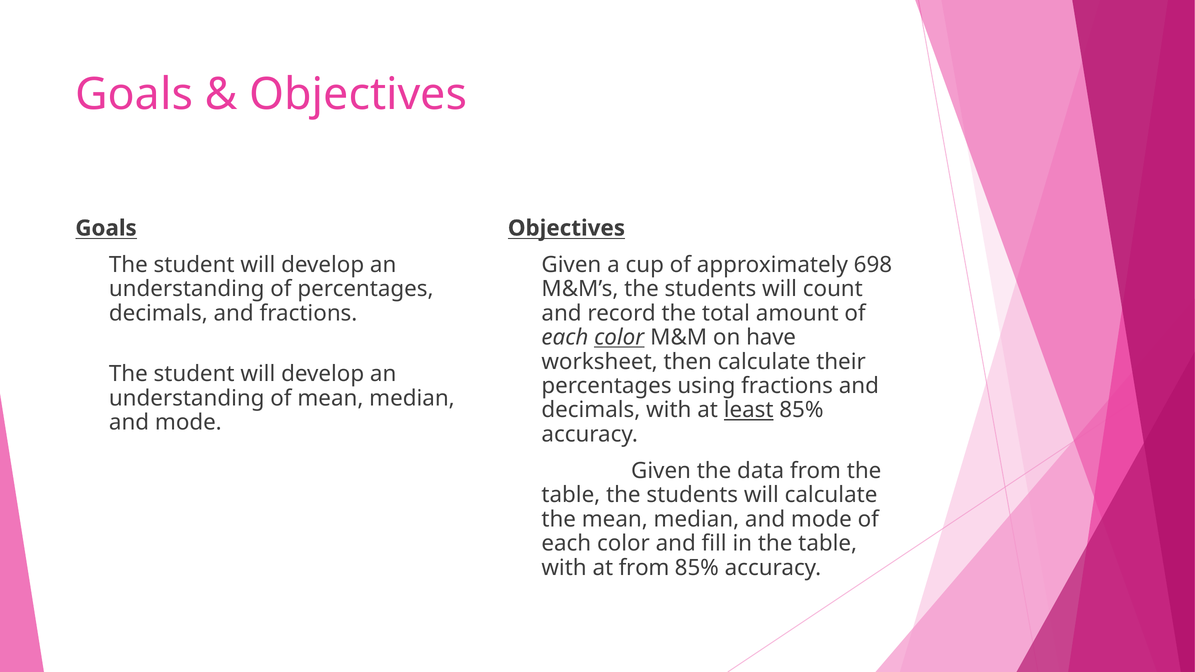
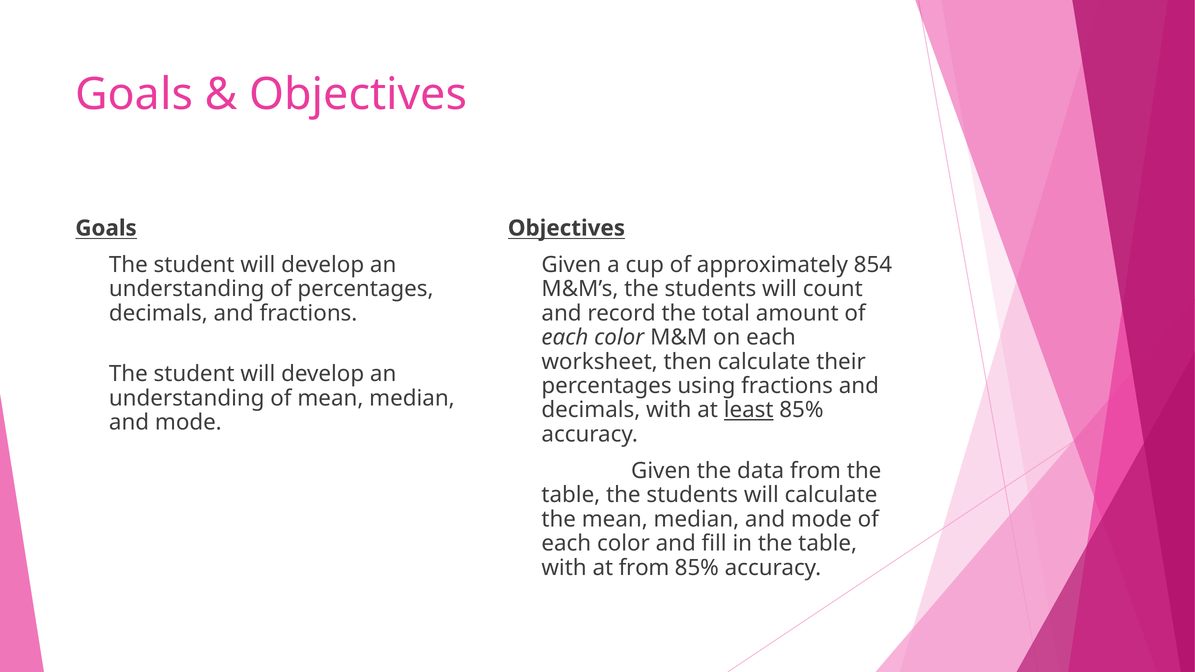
698: 698 -> 854 (873, 265)
color underline: present -> none (619, 338)
on have: have -> each (771, 338)
